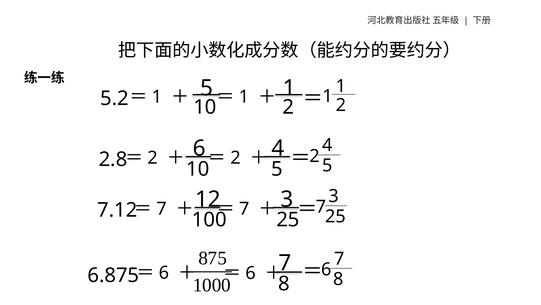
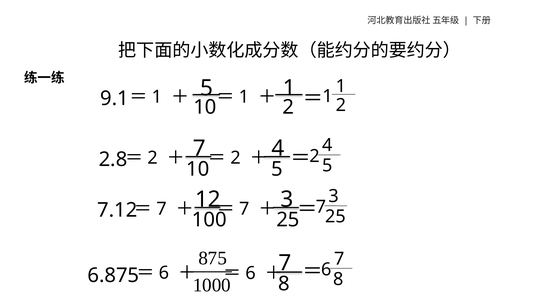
5.2: 5.2 -> 9.1 (115, 98)
2.8 6: 6 -> 7 (199, 148)
